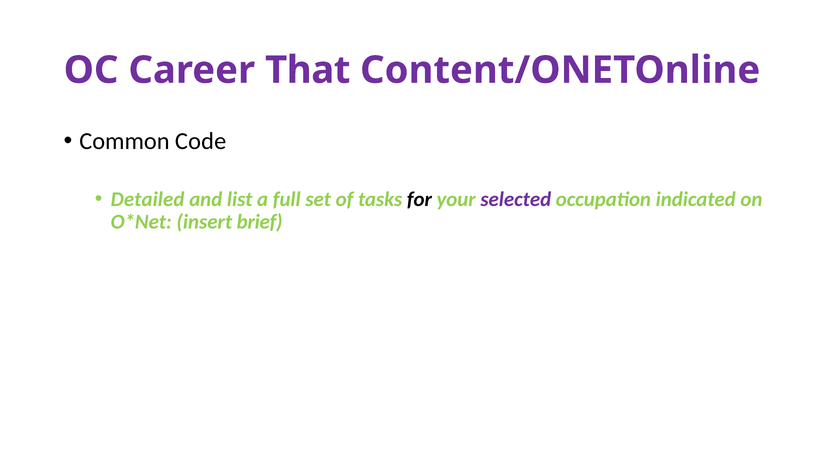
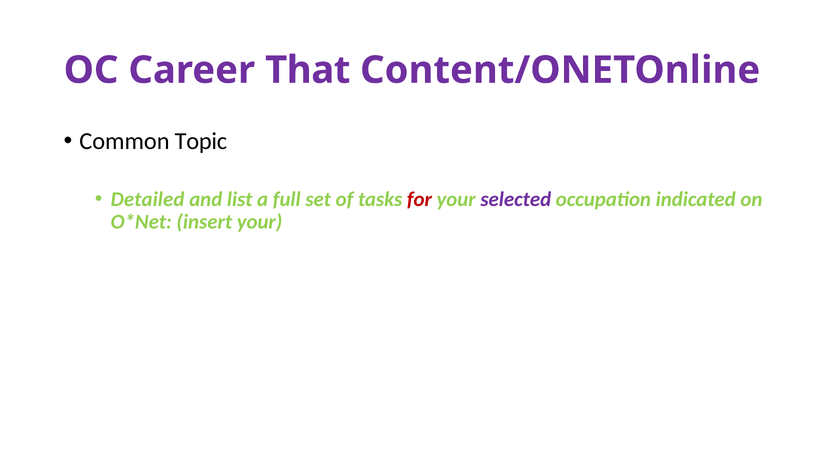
Code: Code -> Topic (201, 141)
for colour: black -> red (419, 199)
insert brief: brief -> your (260, 222)
